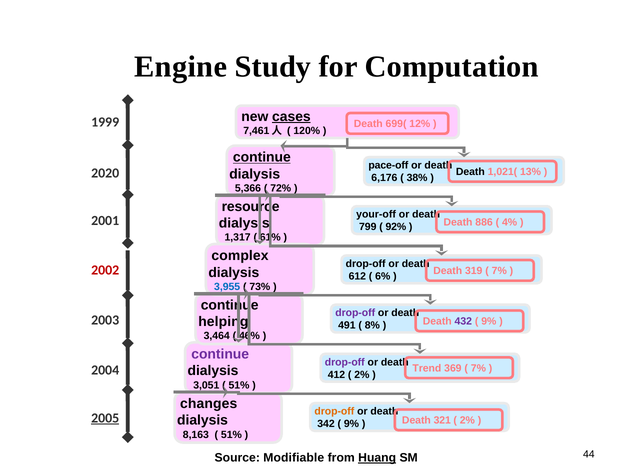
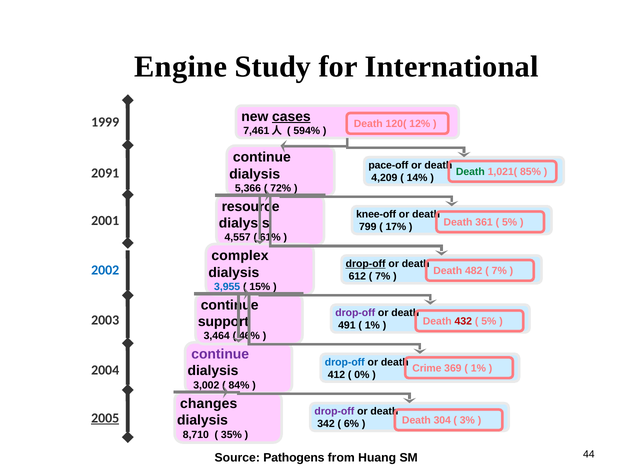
Computation: Computation -> International (452, 67)
699(: 699( -> 120( (396, 124)
120%: 120% -> 594% (307, 131)
continue underline: present -> none (262, 158)
Death colour: black -> green (470, 172)
13%: 13% -> 85% (530, 172)
2020: 2020 -> 2091 (105, 173)
6,176: 6,176 -> 4,209 (384, 178)
38%: 38% -> 14% (417, 178)
your-off: your-off -> knee-off (376, 215)
886: 886 -> 361 (484, 223)
4%: 4% -> 5% (510, 223)
92%: 92% -> 17% (396, 227)
1,317: 1,317 -> 4,557 (238, 238)
drop-off underline: none -> present (366, 264)
2002 colour: red -> blue (105, 271)
319: 319 -> 482 (474, 271)
6%: 6% -> 7% (383, 277)
73%: 73% -> 15% (260, 287)
helping: helping -> support (223, 322)
432 colour: purple -> red (463, 322)
9%: 9% -> 5% (489, 322)
8%: 8% -> 1% (372, 326)
drop-off colour: purple -> blue (345, 363)
Trend: Trend -> Crime (427, 369)
7%: 7% -> 1% (478, 369)
2%: 2% -> 0% (362, 375)
3,051: 3,051 -> 3,002 (206, 386)
51%: 51% -> 84% (239, 386)
drop-off colour: orange -> purple (334, 412)
321: 321 -> 304 (442, 421)
2%: 2% -> 3% (467, 421)
9%: 9% -> 6% (351, 424)
8,163: 8,163 -> 8,710 (196, 435)
51%: 51% -> 35% (231, 435)
Modifiable: Modifiable -> Pathogens (294, 458)
Huang underline: present -> none (377, 458)
